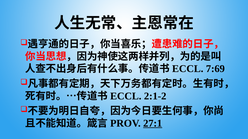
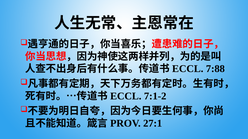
7:69: 7:69 -> 7:88 (215, 69)
2:1-2: 2:1-2 -> 7:1-2 (155, 96)
27:1 underline: present -> none (153, 124)
